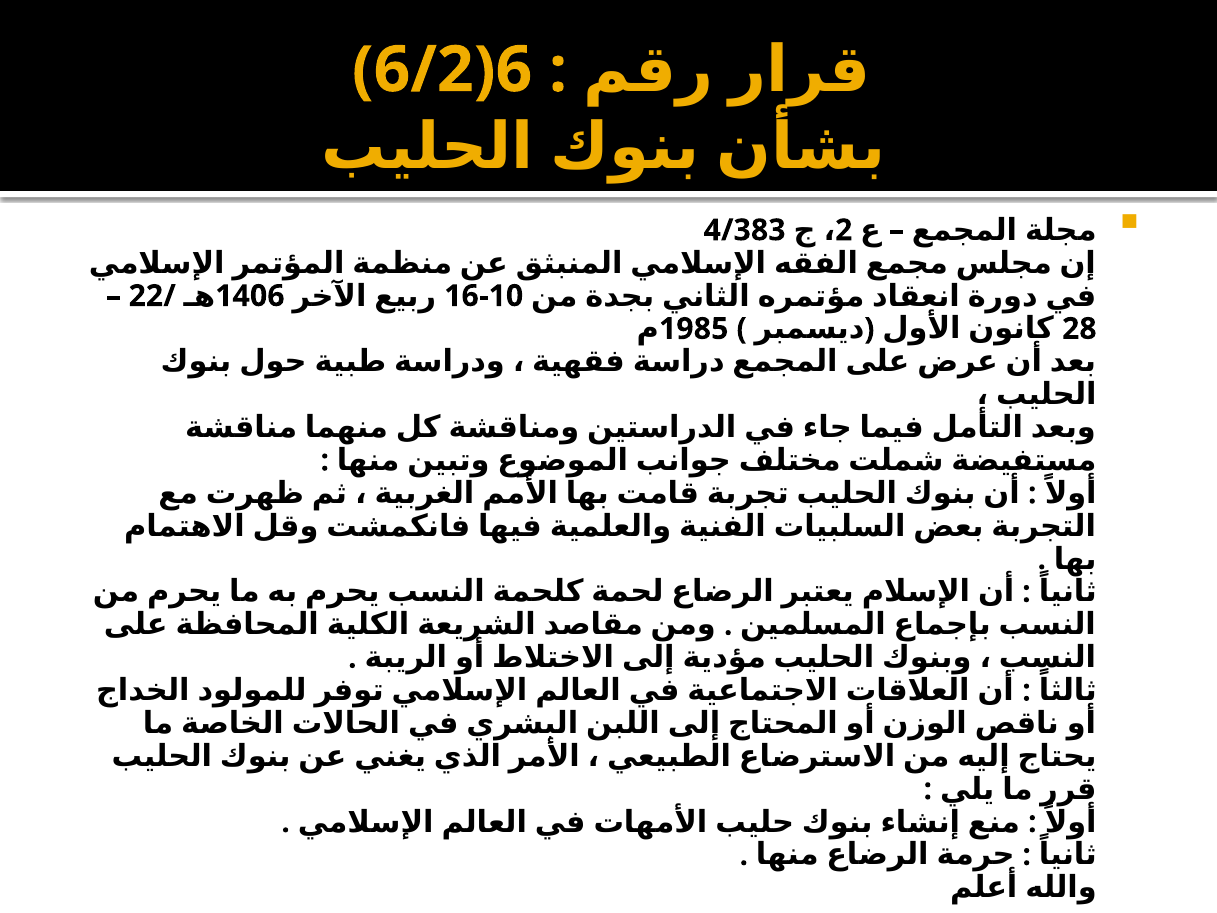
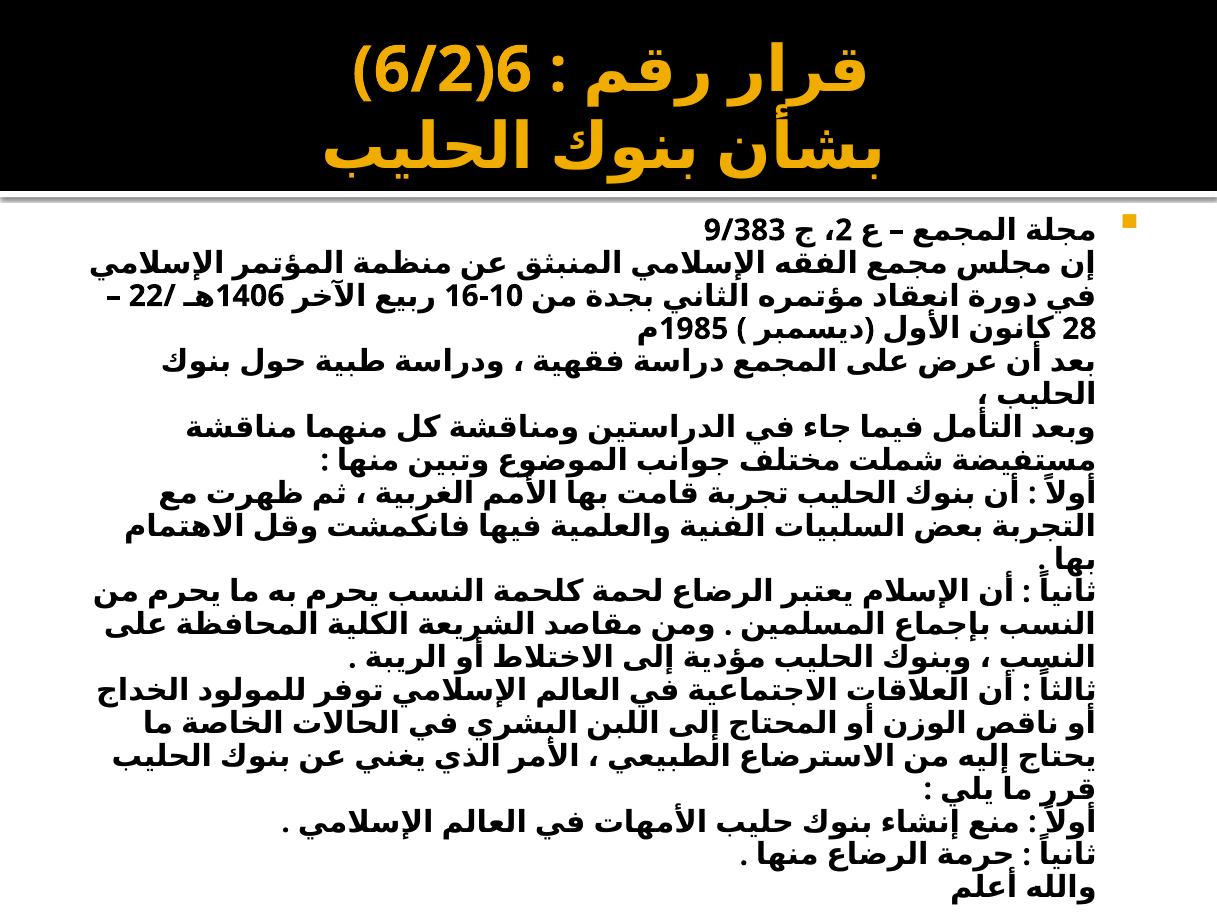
4/383: 4/383 -> 9/383 (745, 230)
